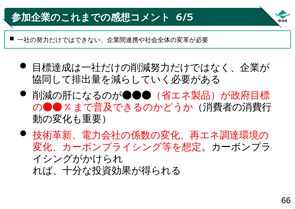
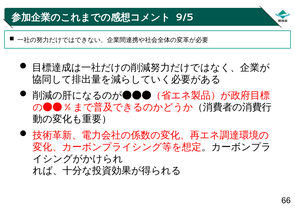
6/5: 6/5 -> 9/5 (185, 17)
